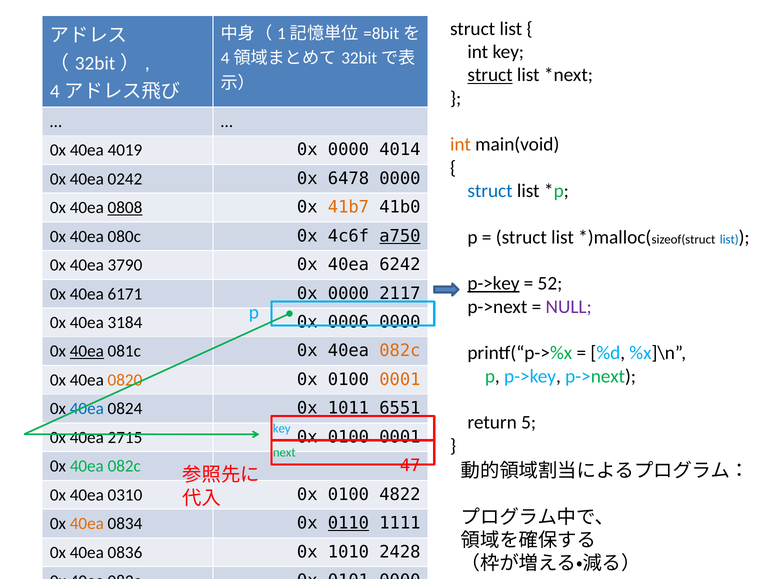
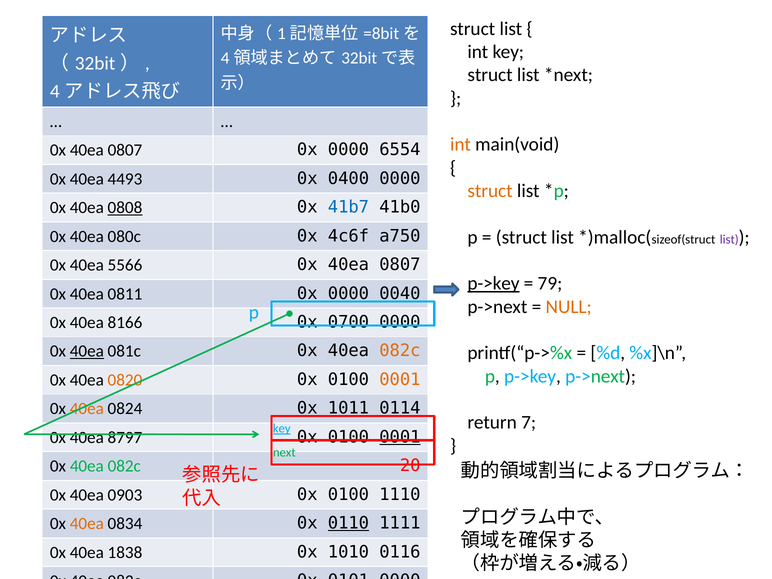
struct underline: present -> none (490, 75)
4019: 4019 -> 0807 (125, 150)
4014: 4014 -> 6554 (400, 150)
0242: 0242 -> 4493 (125, 179)
6478: 6478 -> 0400 (348, 178)
struct colour: blue -> orange (490, 191)
41b7 colour: orange -> blue (348, 207)
list colour: blue -> purple (729, 239)
a750 underline: present -> none (400, 236)
3790: 3790 -> 5566 (125, 265)
6242: 6242 -> 0807 (400, 265)
52: 52 -> 79 (550, 284)
6171: 6171 -> 0811 (125, 294)
2117: 2117 -> 0040 (400, 293)
NULL colour: purple -> orange (569, 307)
3184: 3184 -> 8166 (125, 323)
0006: 0006 -> 0700 (348, 322)
40ea colour: blue -> orange (87, 409)
6551: 6551 -> 0114 (400, 408)
5: 5 -> 7 (529, 422)
key underline: none -> present (282, 429)
2715: 2715 -> 8797 (125, 437)
0001 underline: none -> present (400, 437)
47: 47 -> 20 (410, 466)
0310: 0310 -> 0903 (125, 495)
4822: 4822 -> 1110 (400, 494)
0836: 0836 -> 1838 (125, 552)
2428: 2428 -> 0116 (400, 552)
